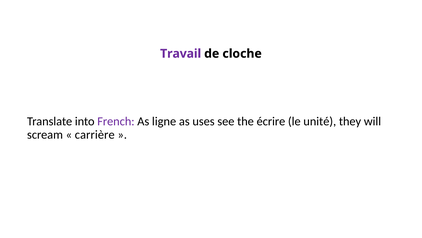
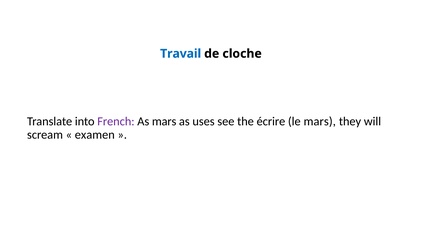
Travail colour: purple -> blue (181, 54)
As ligne: ligne -> mars (164, 121)
le unité: unité -> mars (320, 121)
carrière: carrière -> examen (95, 135)
